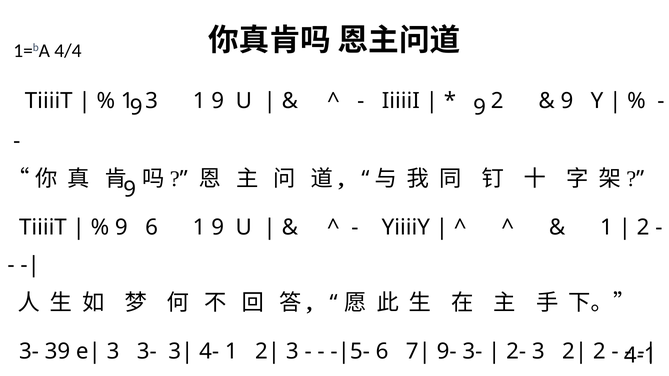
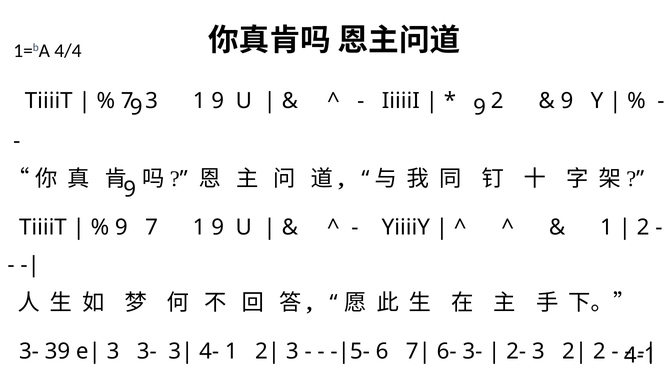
1: 1 -> 7 (127, 101)
9 6: 6 -> 7 (152, 228)
9-: 9- -> 6- (447, 352)
